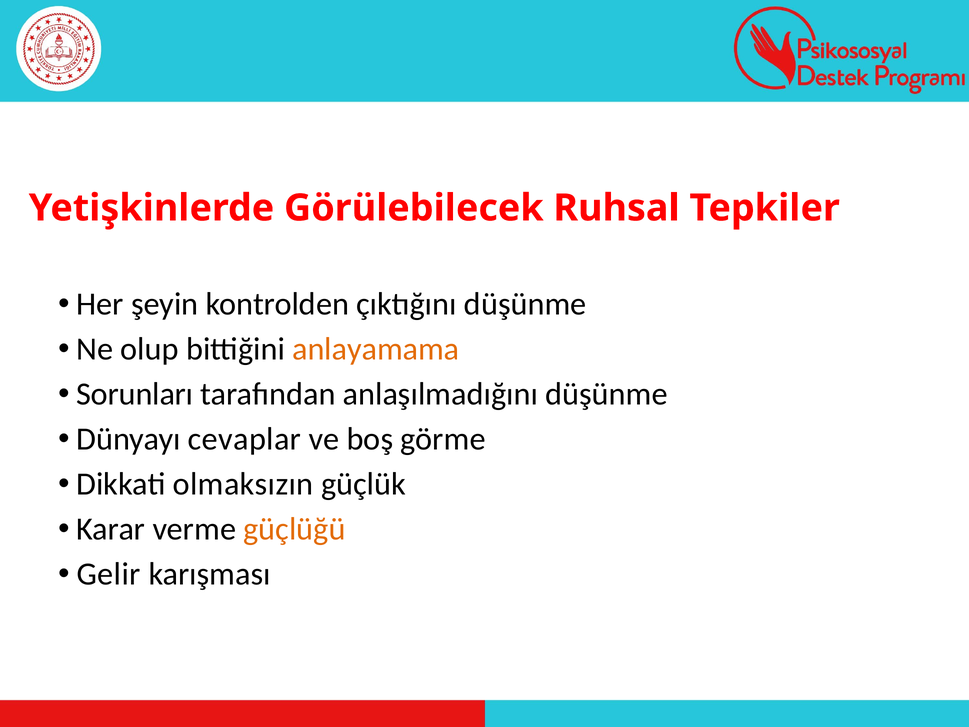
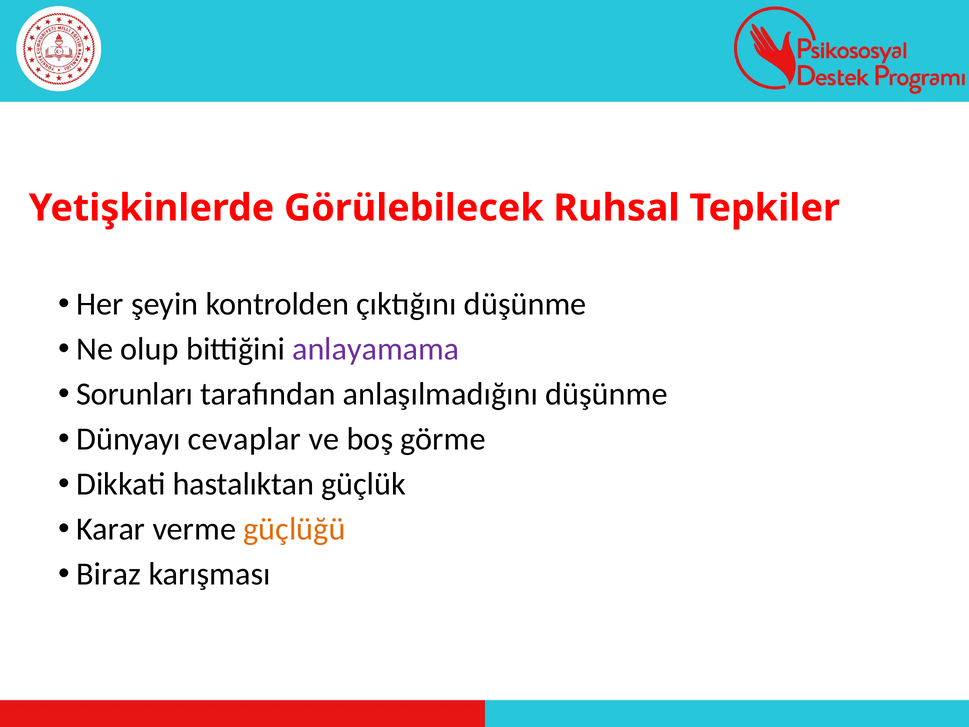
anlayamama colour: orange -> purple (376, 349)
olmaksızın: olmaksızın -> hastalıktan (243, 484)
Gelir: Gelir -> Biraz (109, 574)
